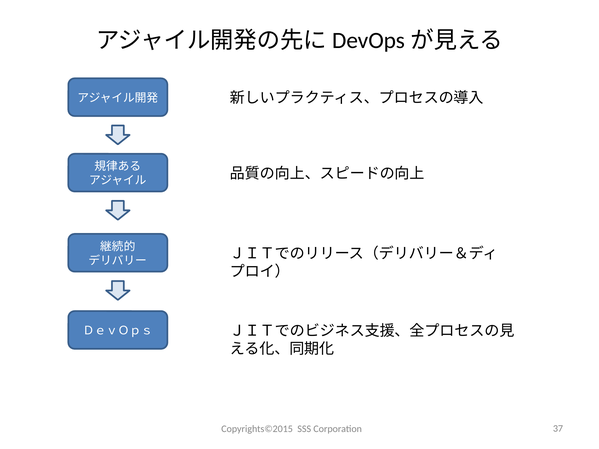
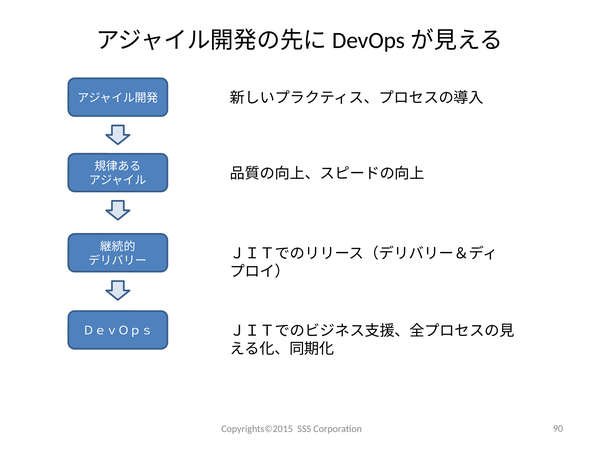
37: 37 -> 90 (558, 429)
